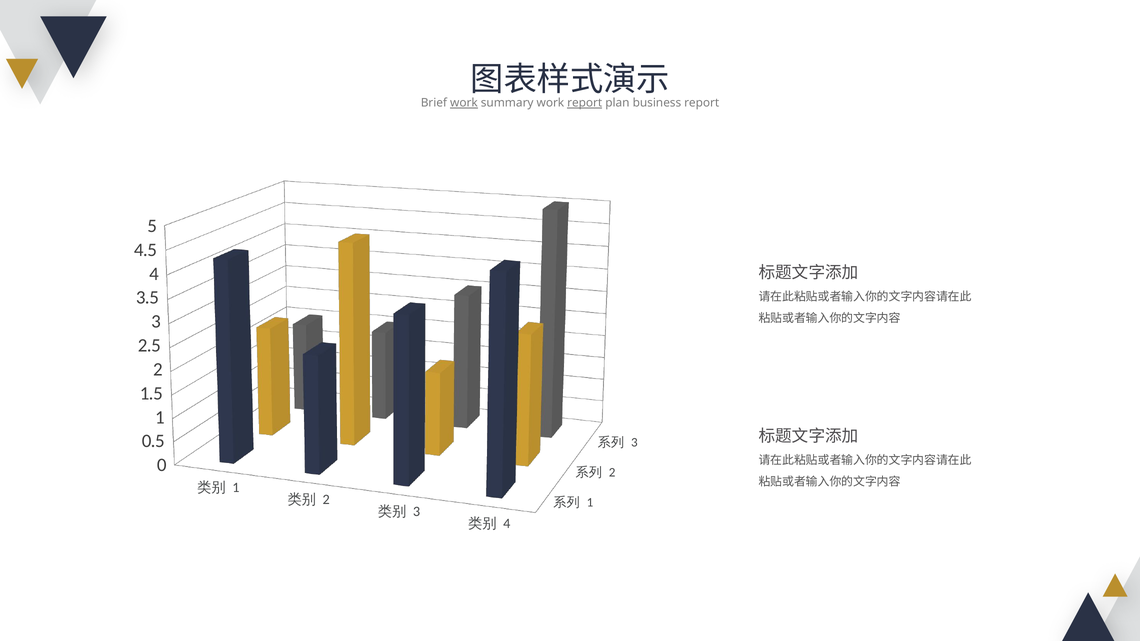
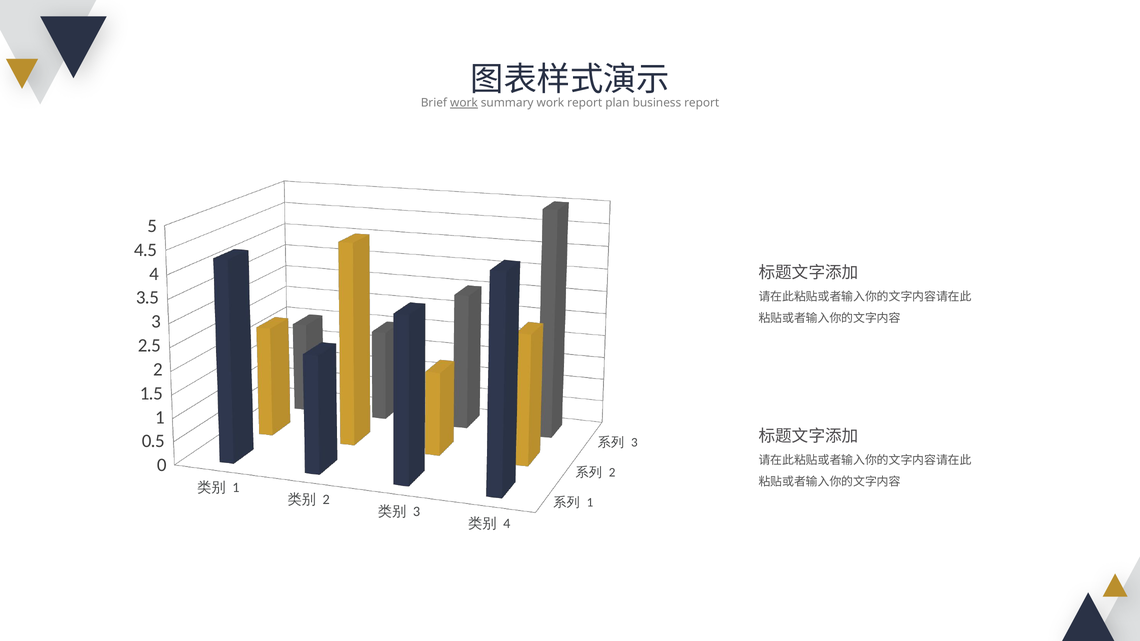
report underline: present -> none (585, 103)
